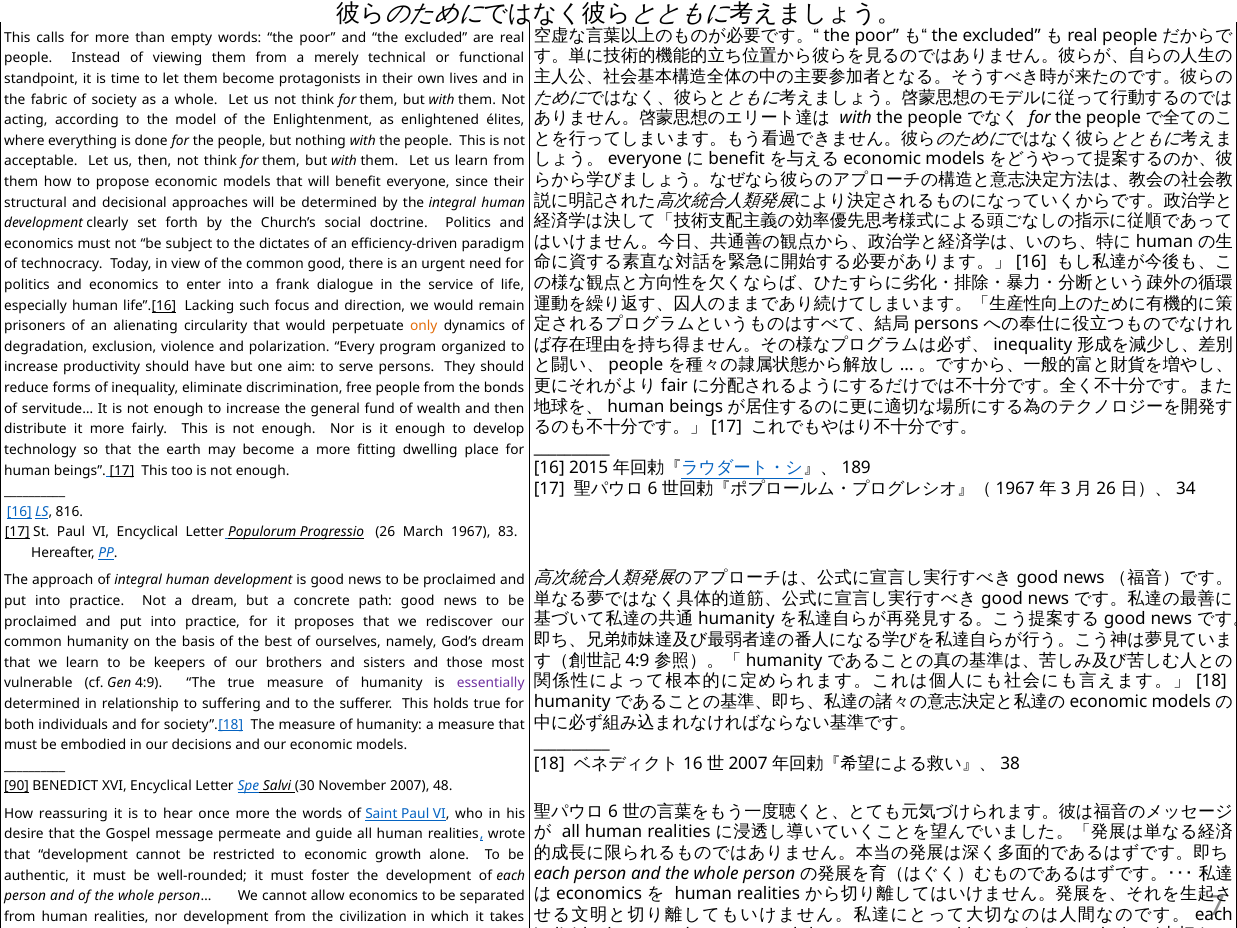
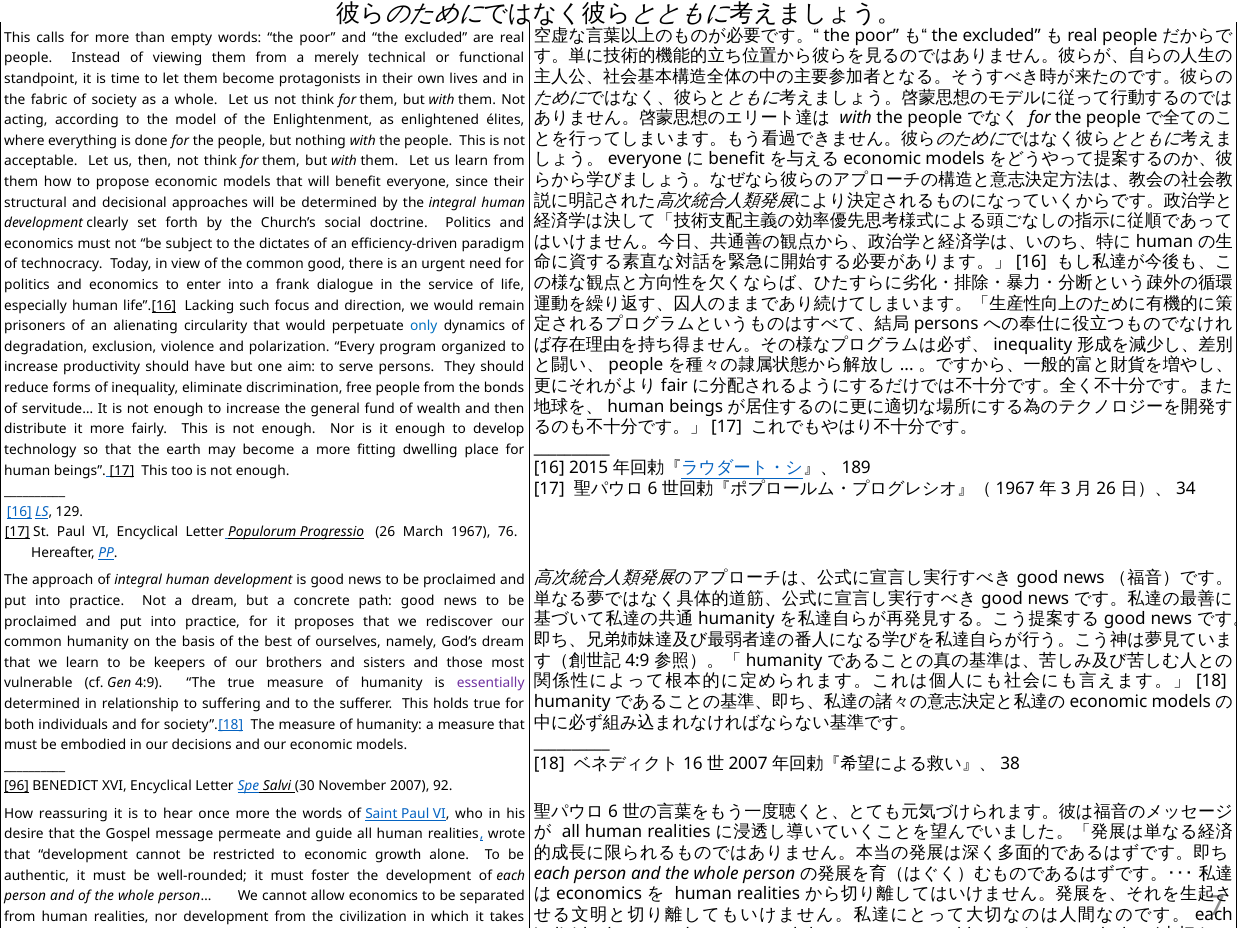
only colour: orange -> blue (424, 326)
816: 816 -> 129 (69, 512)
83: 83 -> 76 (508, 532)
90: 90 -> 96 (17, 786)
48: 48 -> 92 (443, 786)
